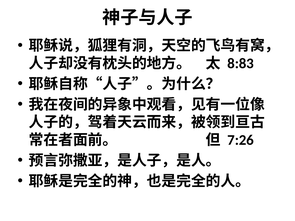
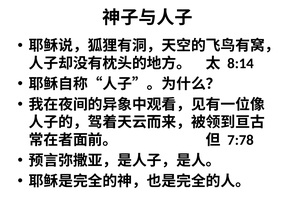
8:83: 8:83 -> 8:14 (241, 63)
7:26: 7:26 -> 7:78 (241, 140)
